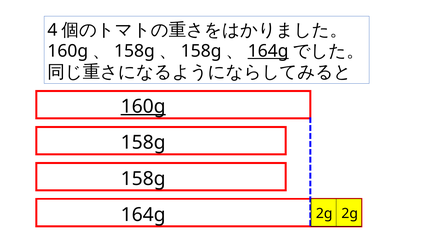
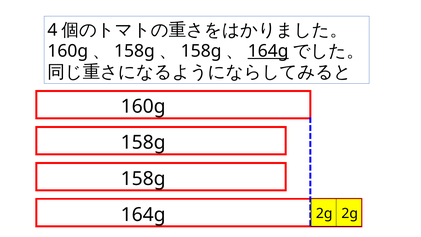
160g underline: present -> none (143, 106)
